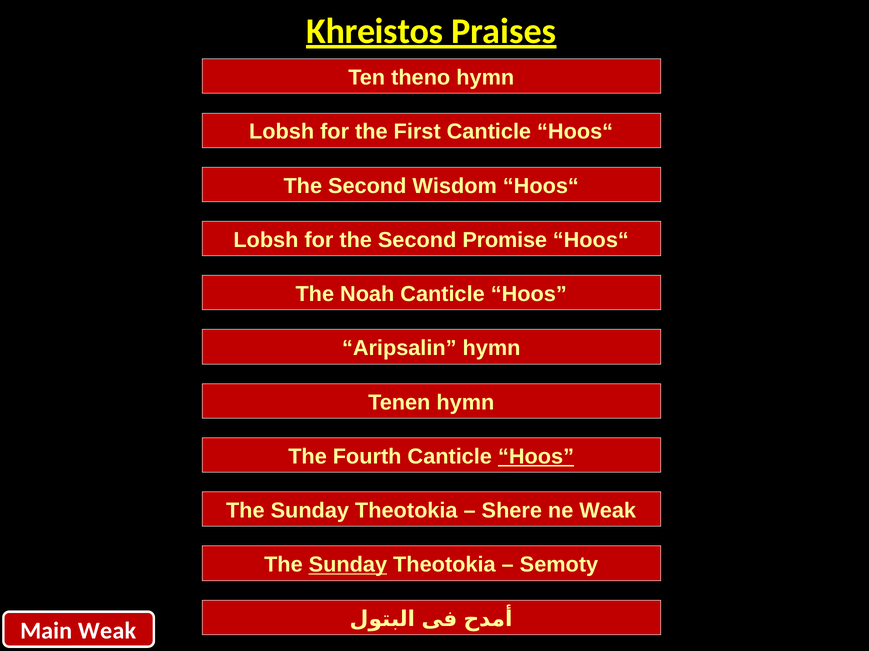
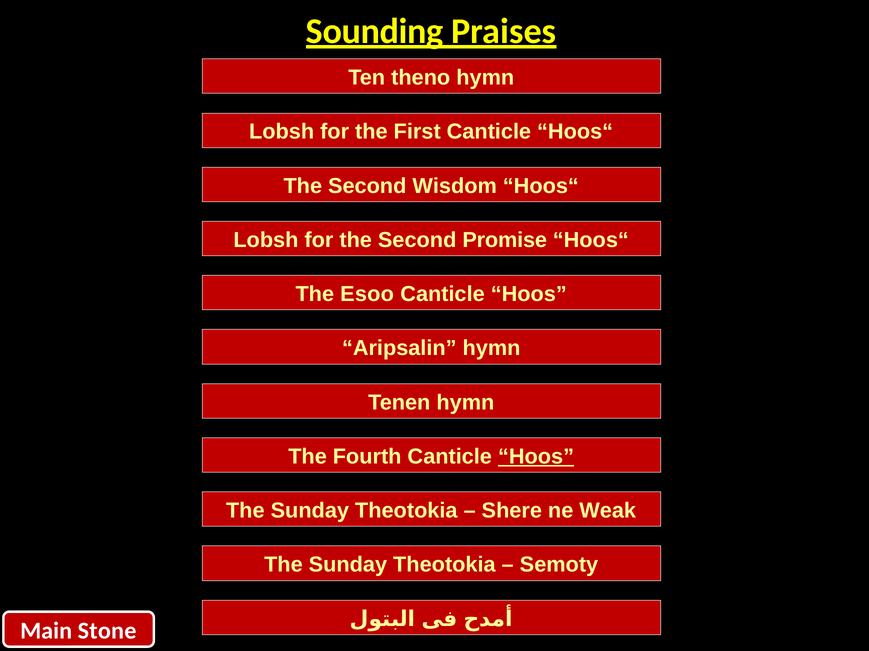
Khreistos: Khreistos -> Sounding (375, 31)
Noah: Noah -> Esoo (367, 295)
Sunday underline: present -> none (348, 565)
Main Weak: Weak -> Stone (107, 632)
